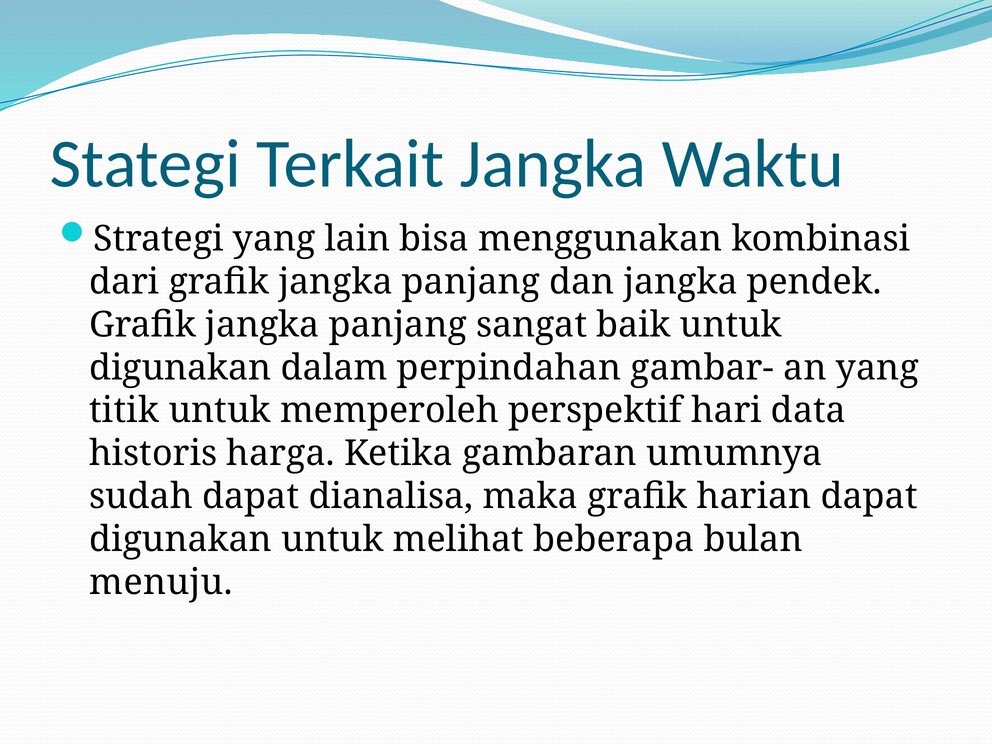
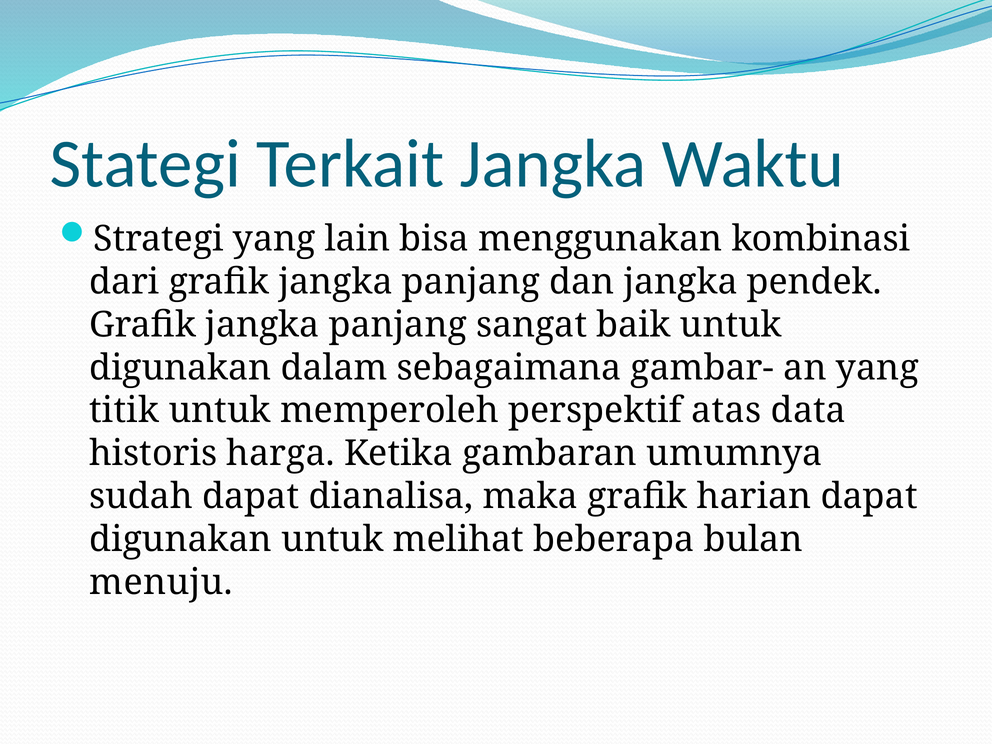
perpindahan: perpindahan -> sebagaimana (509, 368)
hari: hari -> atas (726, 411)
